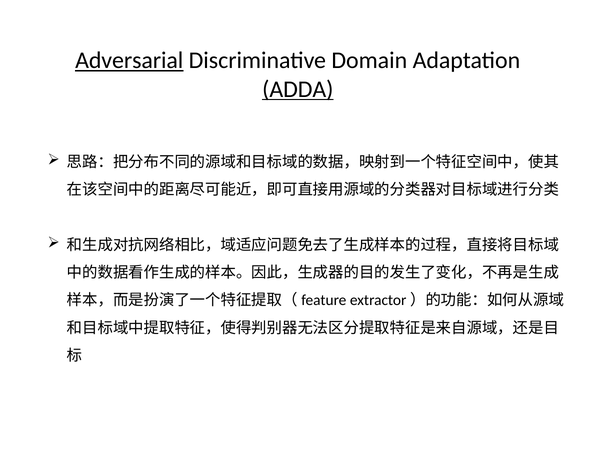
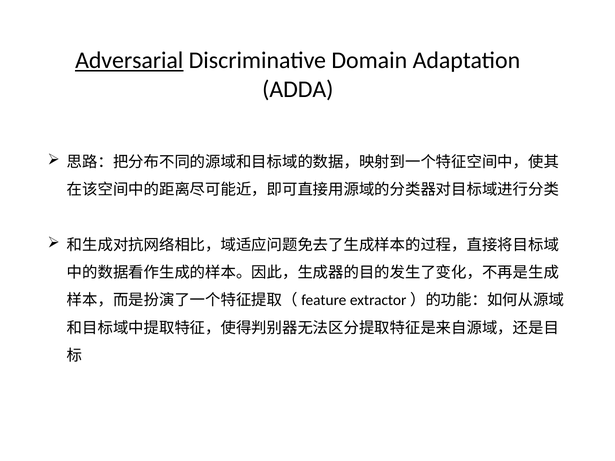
ADDA underline: present -> none (298, 89)
